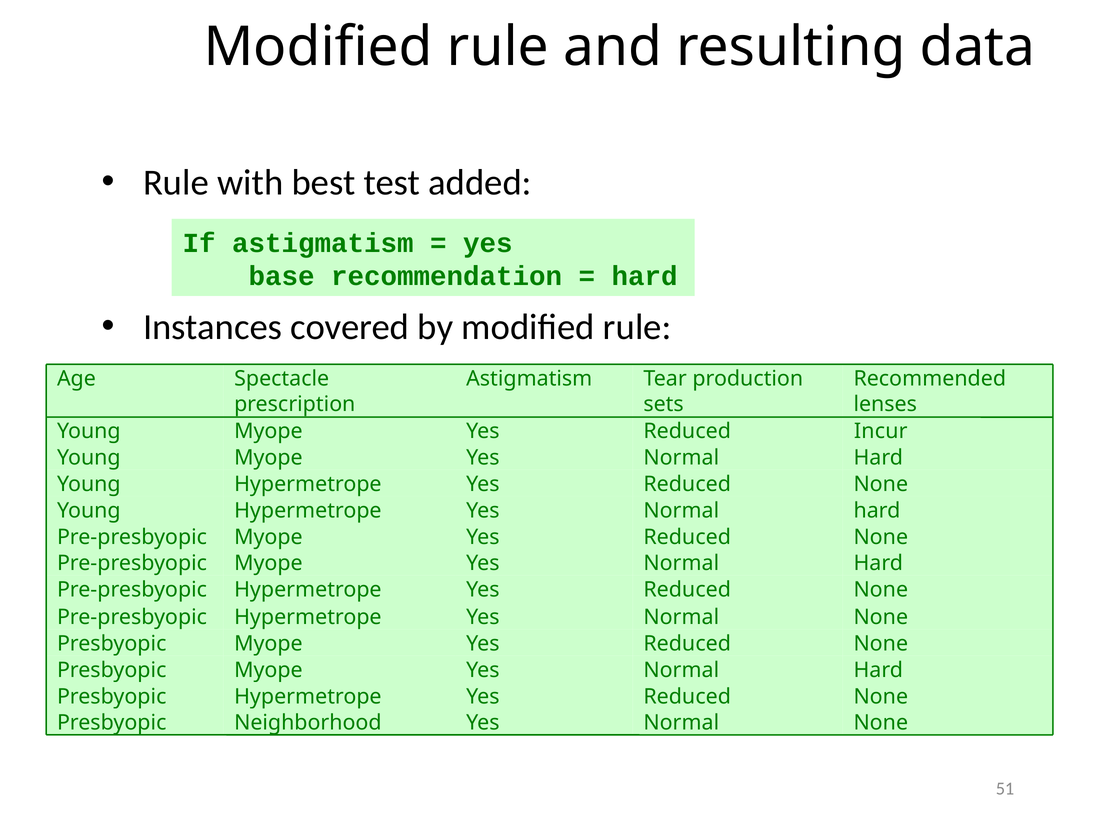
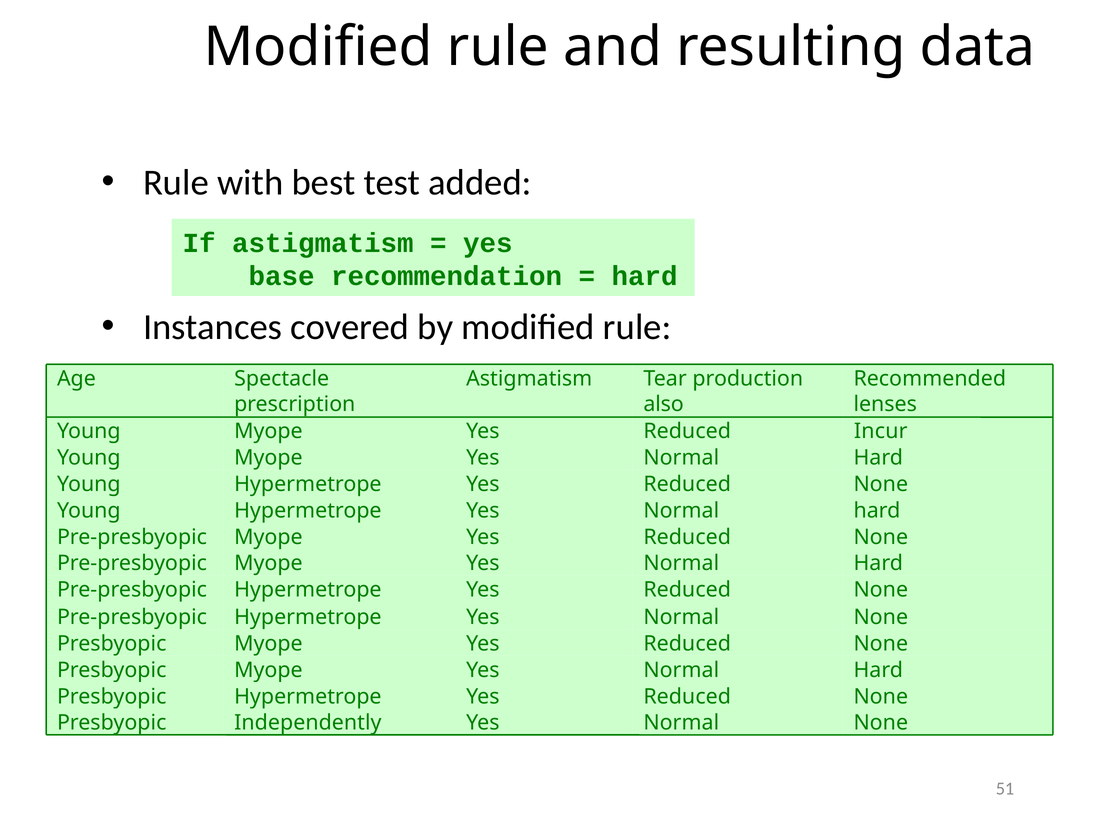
sets: sets -> also (664, 404)
Neighborhood: Neighborhood -> Independently (308, 723)
